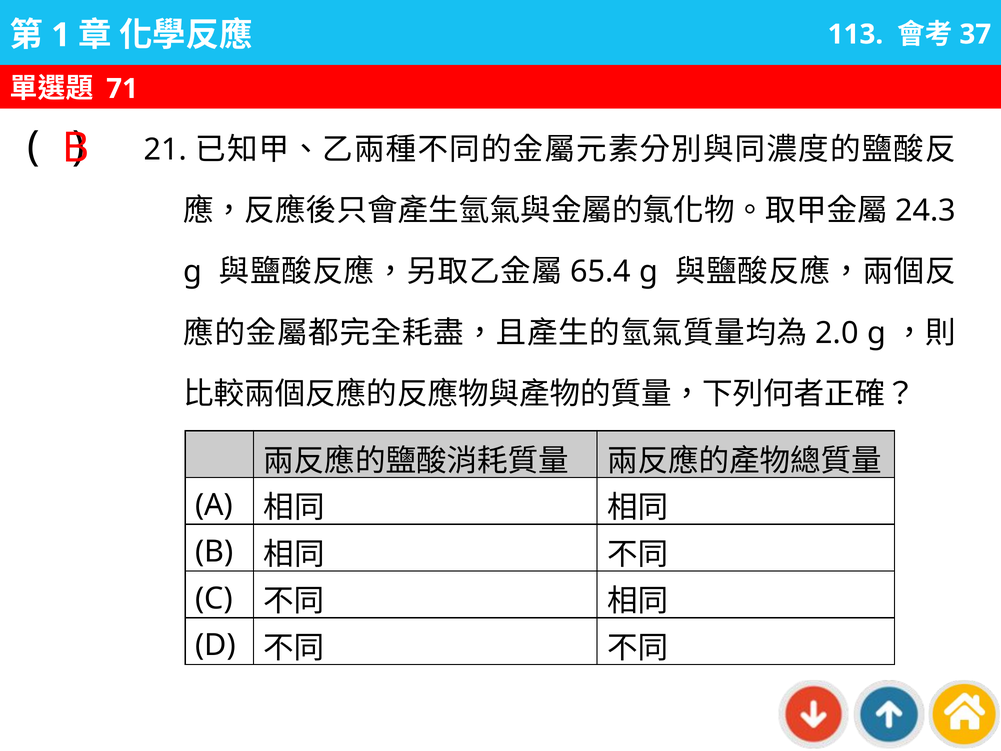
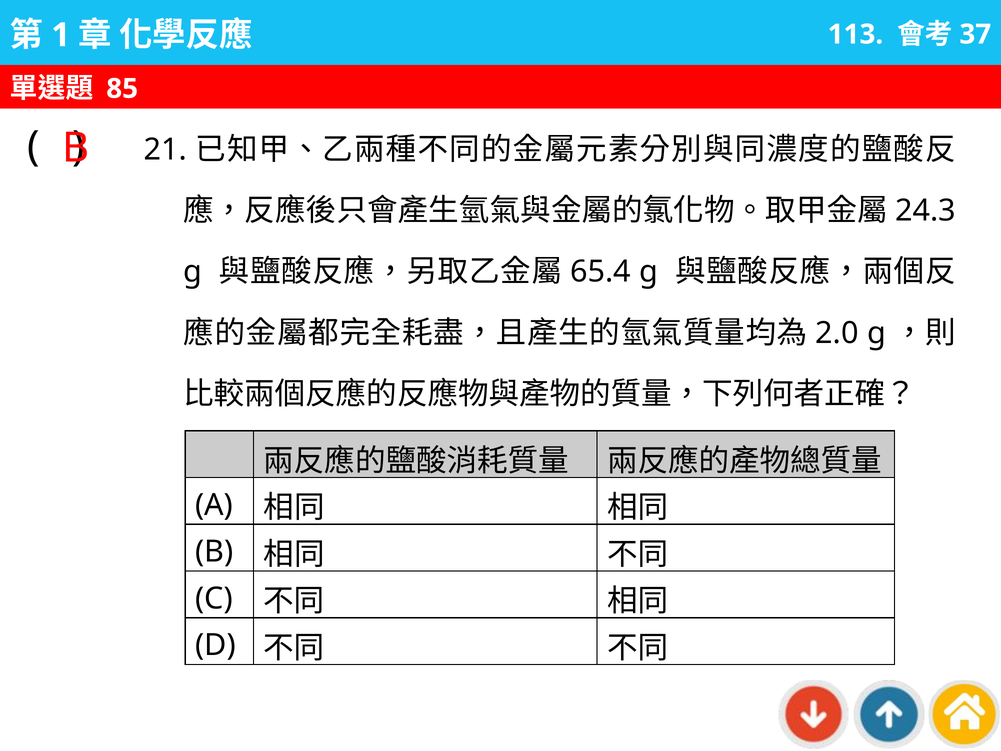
71: 71 -> 85 (122, 89)
